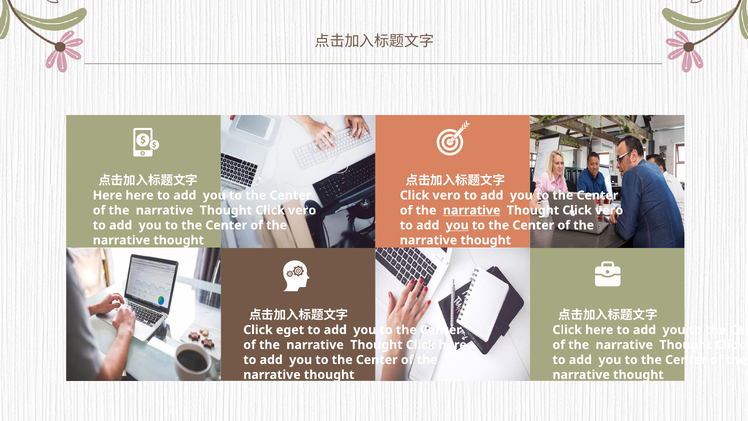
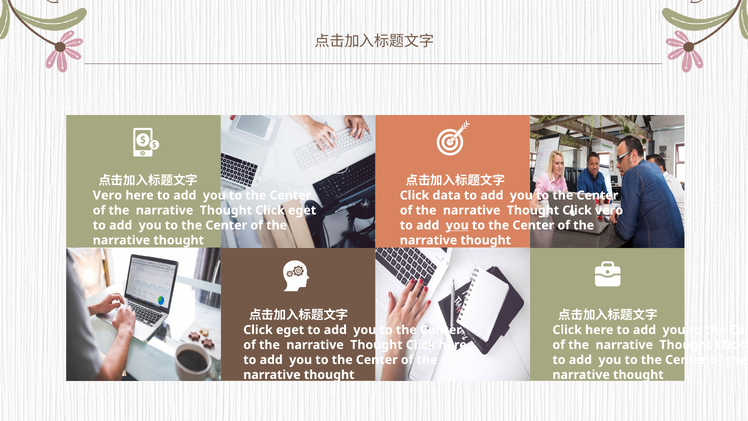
Here: Here -> Vero (107, 195)
vero: vero -> data (447, 195)
vero: vero -> eget (302, 210)
narrative underline: present -> none (472, 210)
